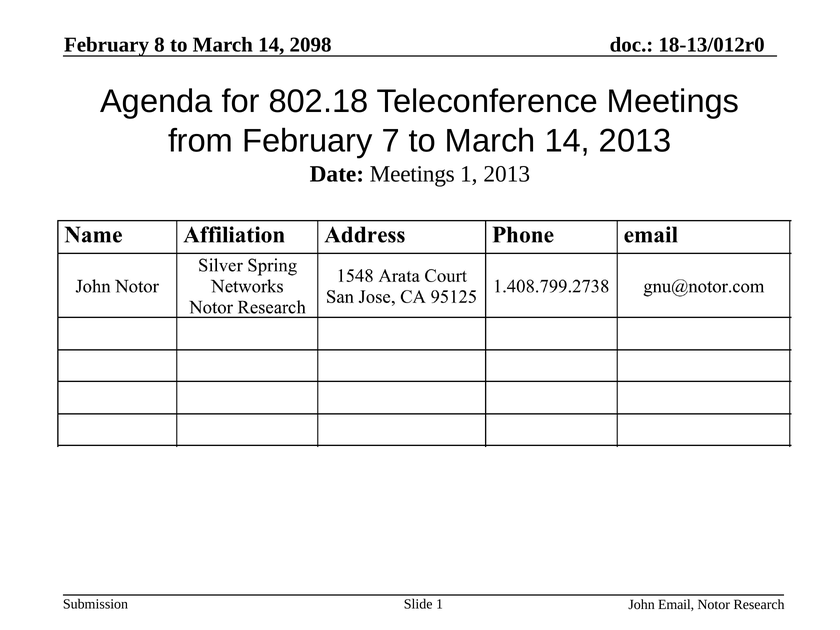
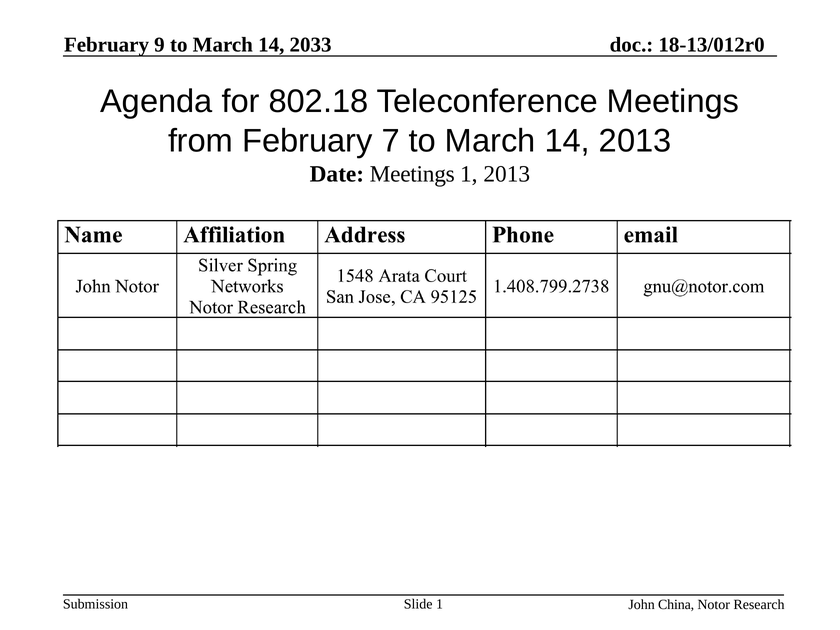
8: 8 -> 9 (159, 45)
2098: 2098 -> 2033 (311, 45)
Email: Email -> China (676, 604)
